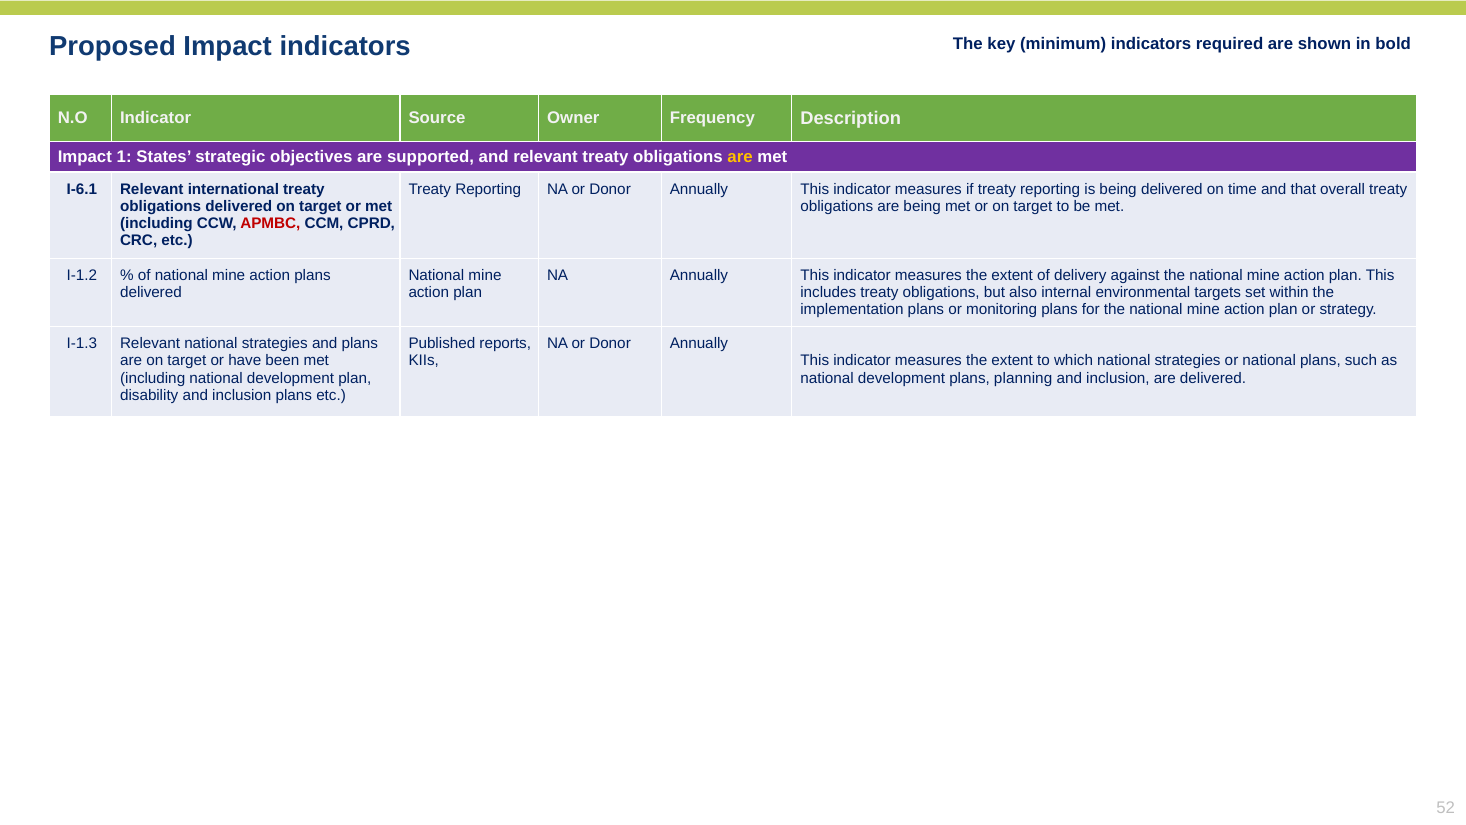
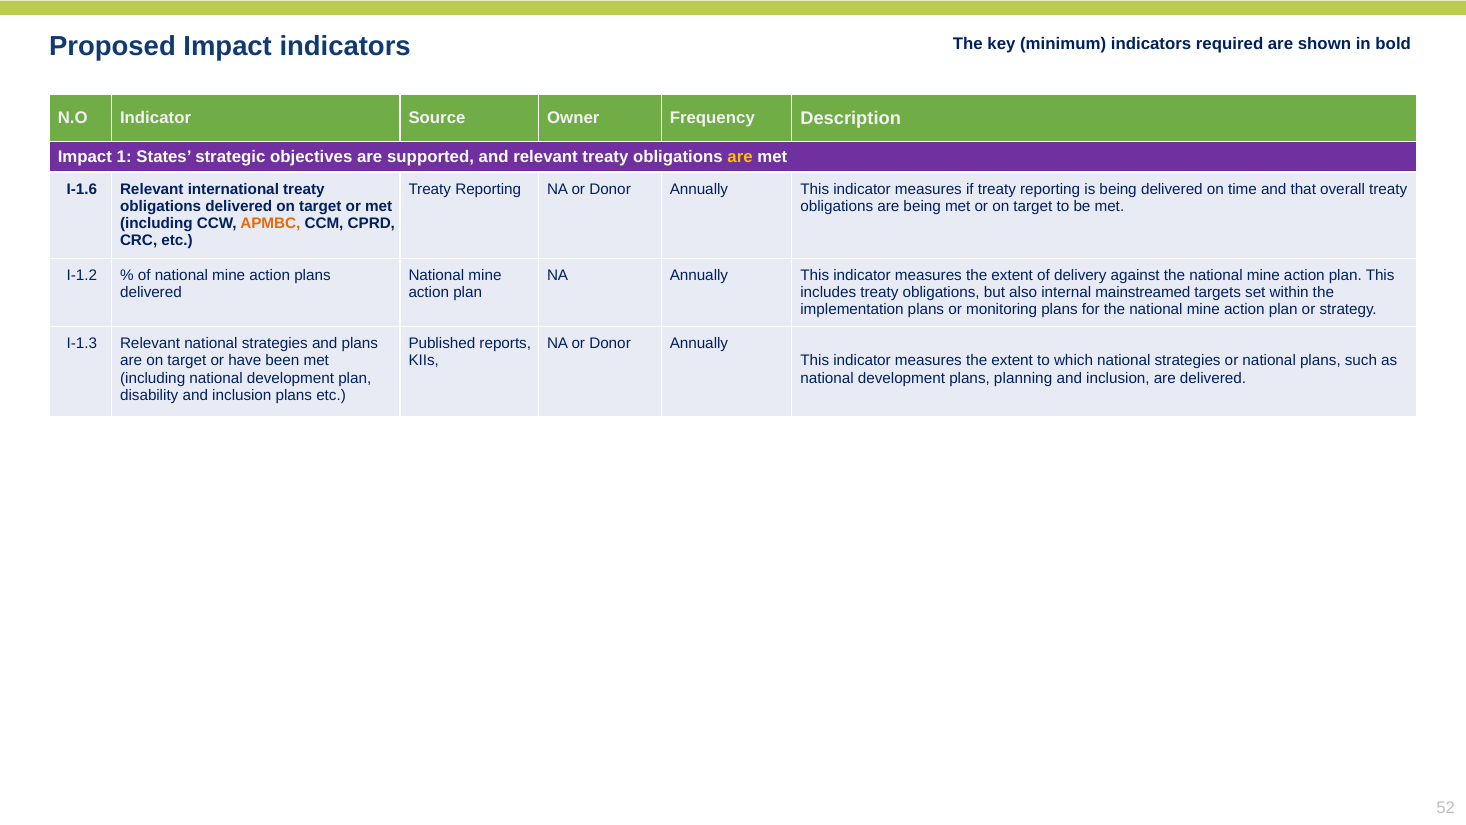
I-6.1: I-6.1 -> I-1.6 (82, 189)
APMBC colour: red -> orange (270, 223)
environmental: environmental -> mainstreamed (1143, 293)
